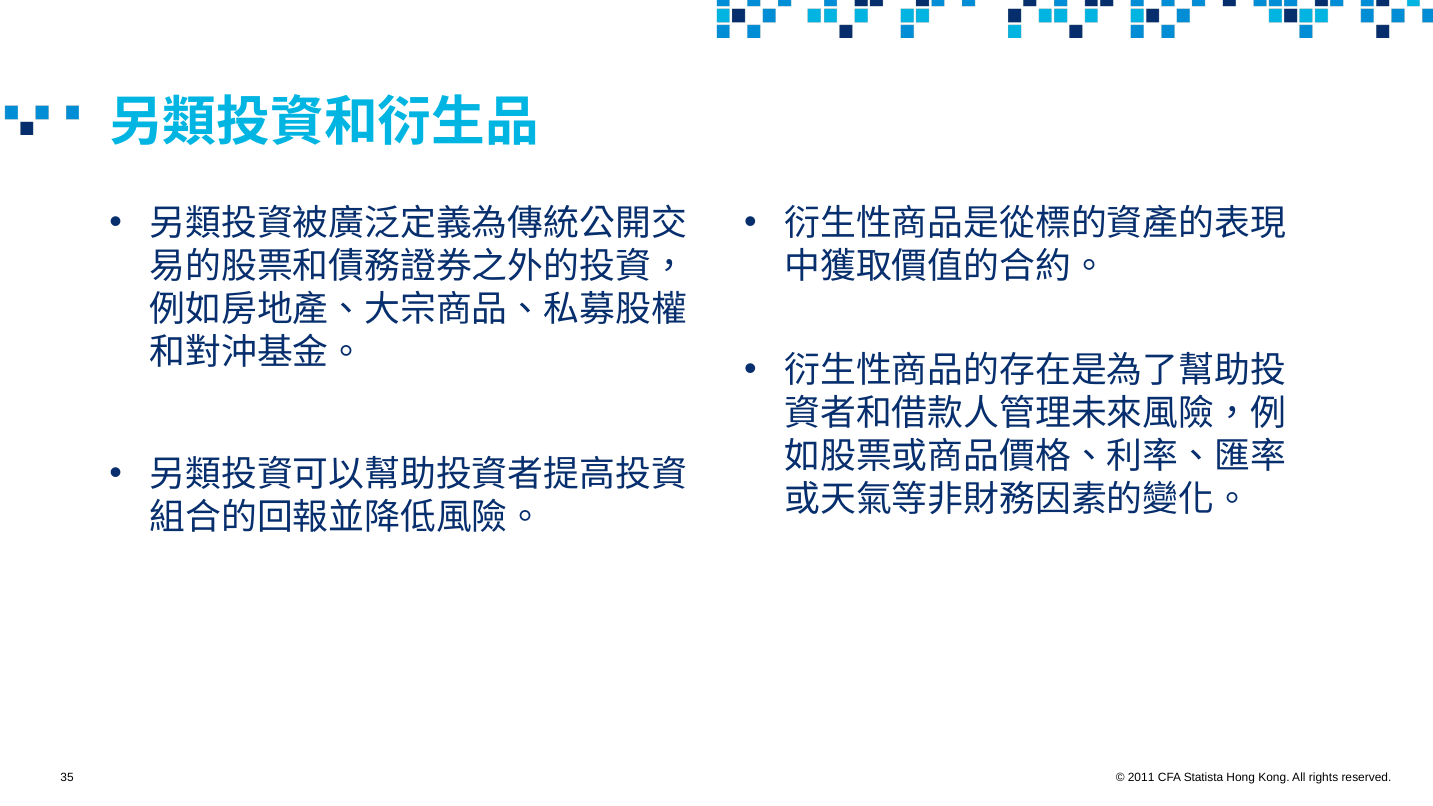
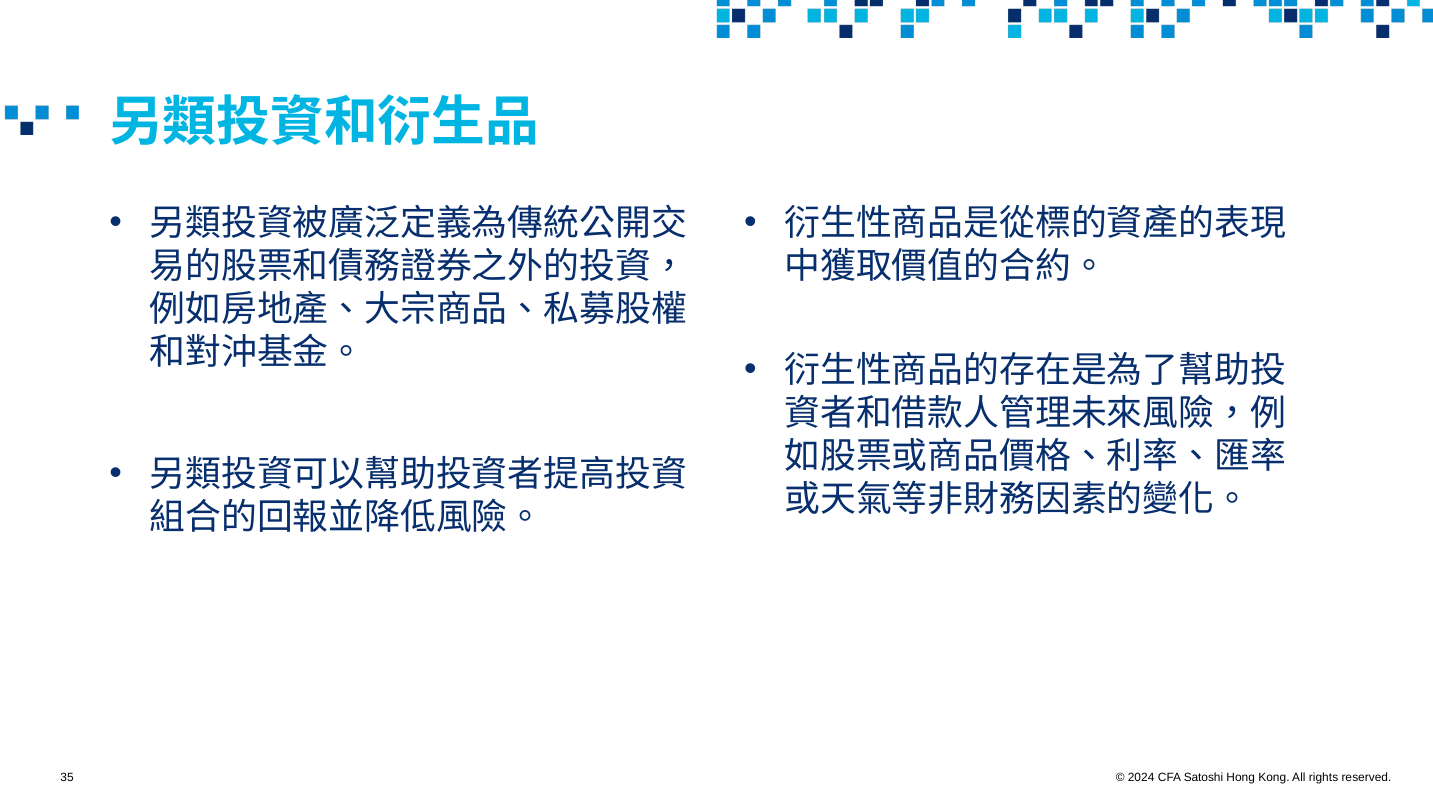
2011: 2011 -> 2024 (1141, 778)
Statista: Statista -> Satoshi (1203, 778)
